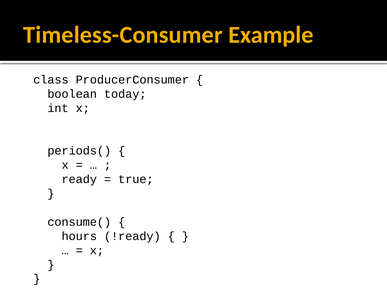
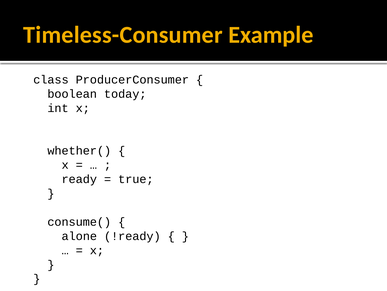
periods(: periods( -> whether( (79, 150)
hours: hours -> alone (79, 236)
